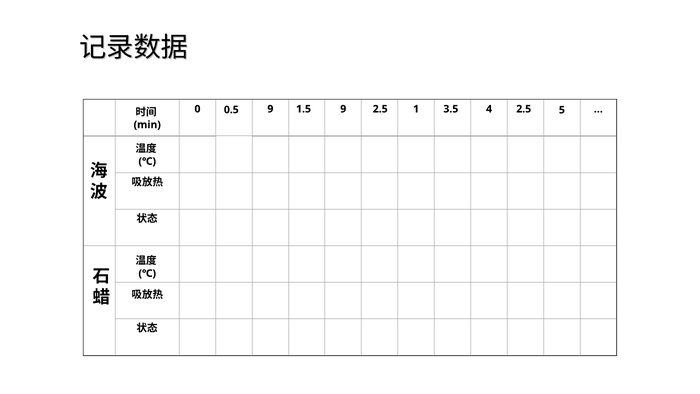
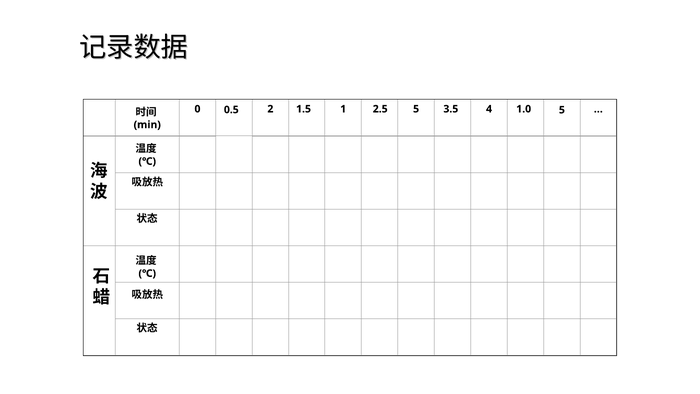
0.5 9: 9 -> 2 (270, 109)
1.5 9: 9 -> 1 (343, 109)
2.5 1: 1 -> 5 (416, 109)
4 2.5: 2.5 -> 1.0 (524, 109)
